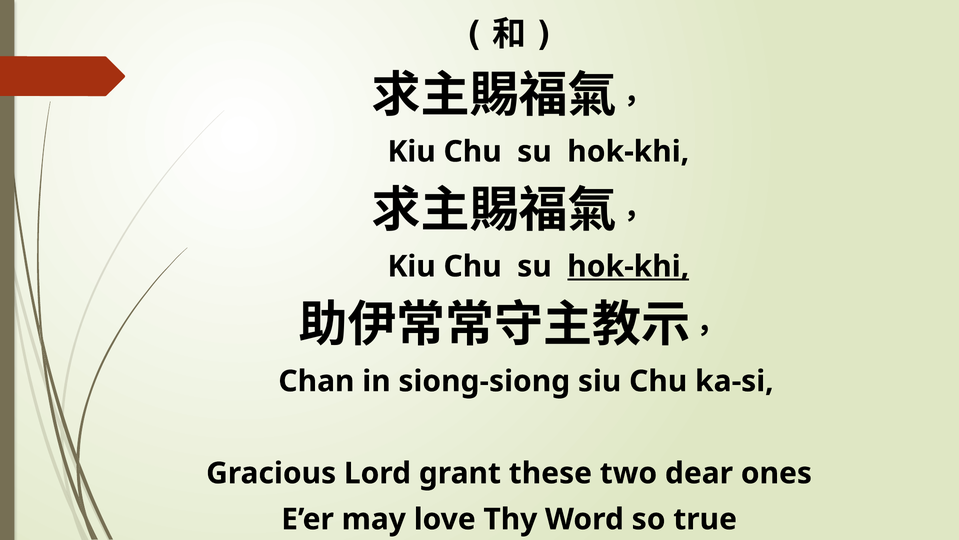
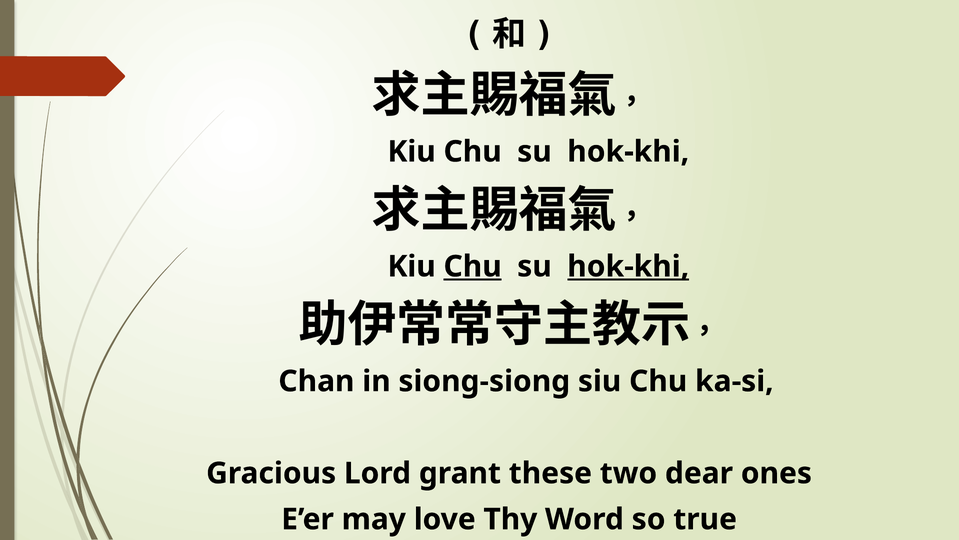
Chu underline: none -> present (473, 266)
